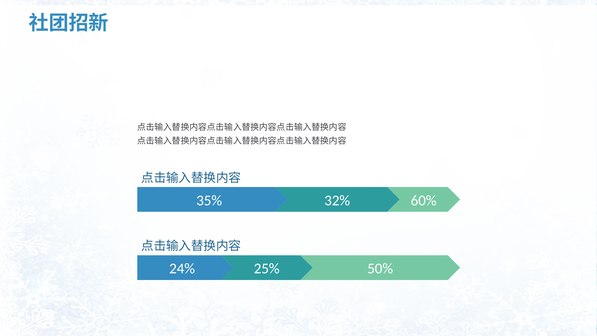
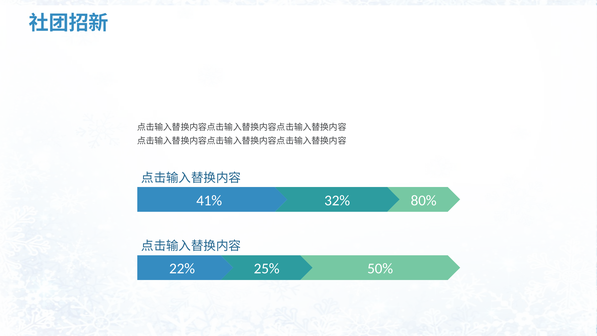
35%: 35% -> 41% (209, 200)
60%: 60% -> 80% (424, 200)
24%: 24% -> 22% (182, 269)
